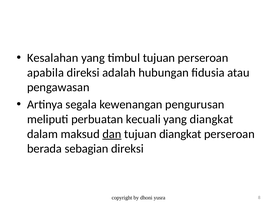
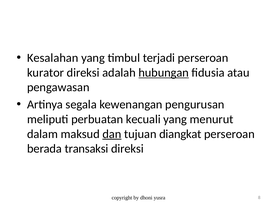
timbul tujuan: tujuan -> terjadi (159, 58)
apabila: apabila -> kurator (46, 73)
hubungan underline: none -> present (164, 73)
yang diangkat: diangkat -> menurut (212, 120)
sebagian: sebagian -> transaksi (87, 149)
